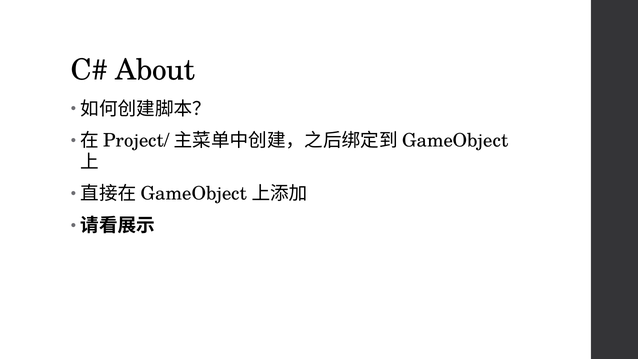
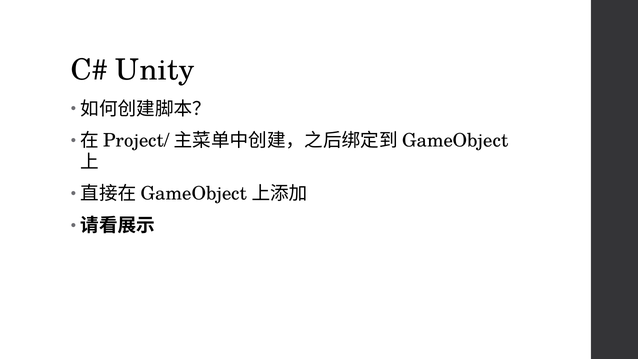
About: About -> Unity (155, 70)
